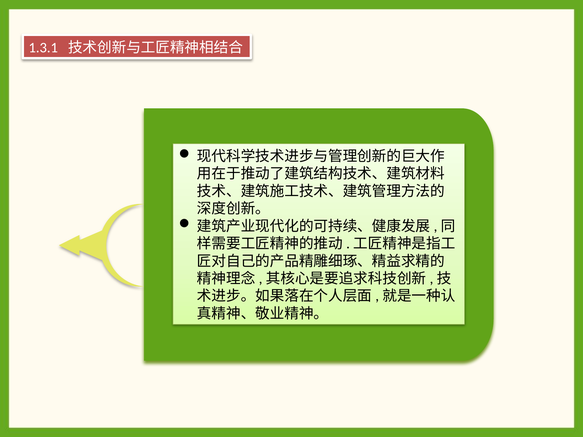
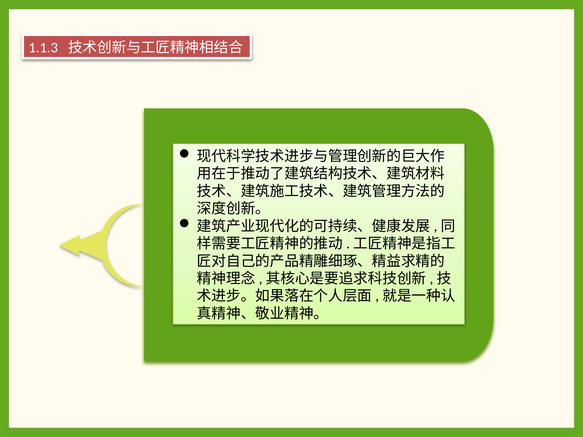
1.3.1: 1.3.1 -> 1.1.3 (43, 48)
